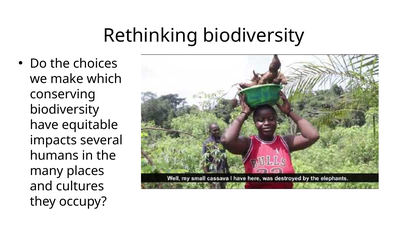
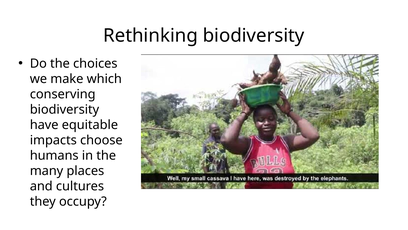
several: several -> choose (101, 140)
